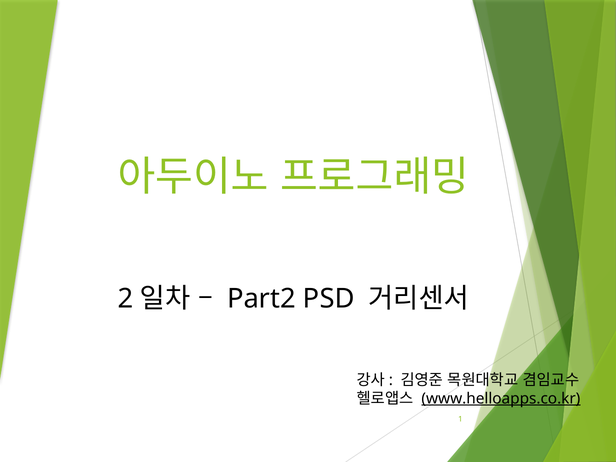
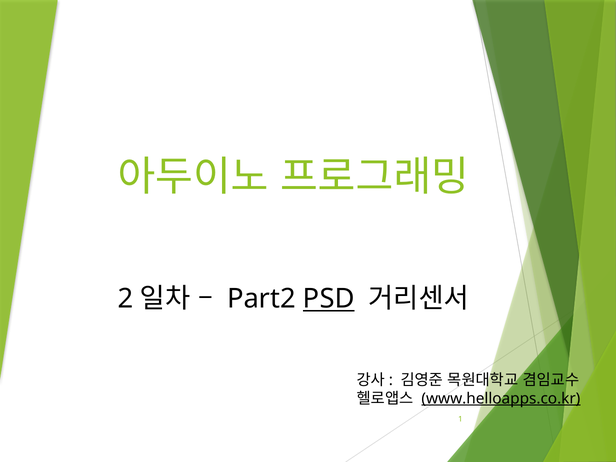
PSD underline: none -> present (329, 299)
